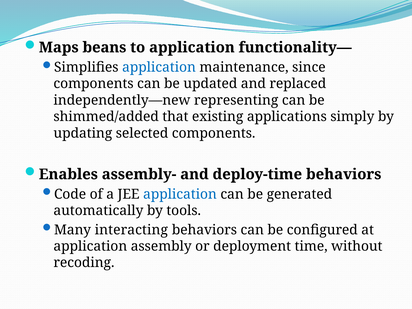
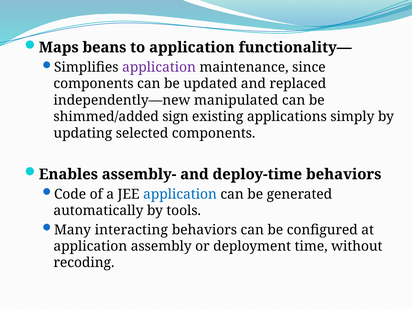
application colour: blue -> purple (159, 67)
representing: representing -> manipulated (236, 100)
that: that -> sign (175, 117)
